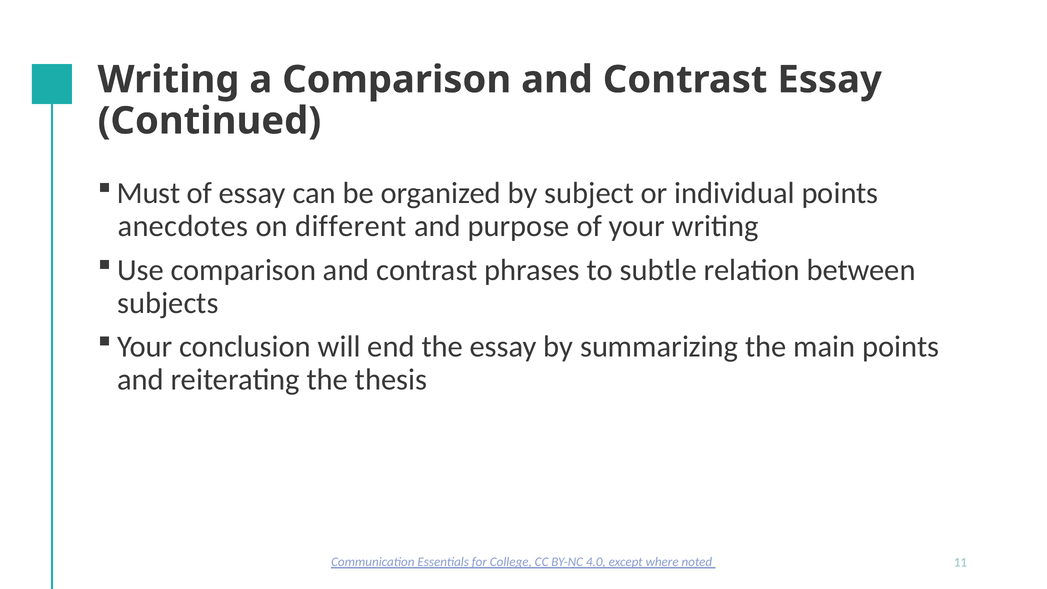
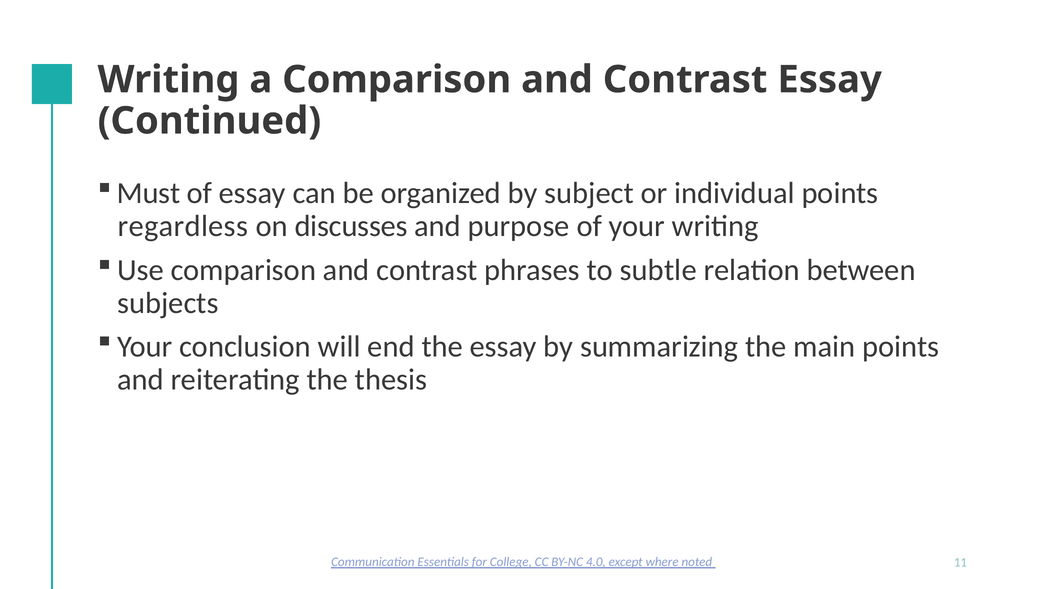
anecdotes: anecdotes -> regardless (183, 226)
different: different -> discusses (351, 226)
